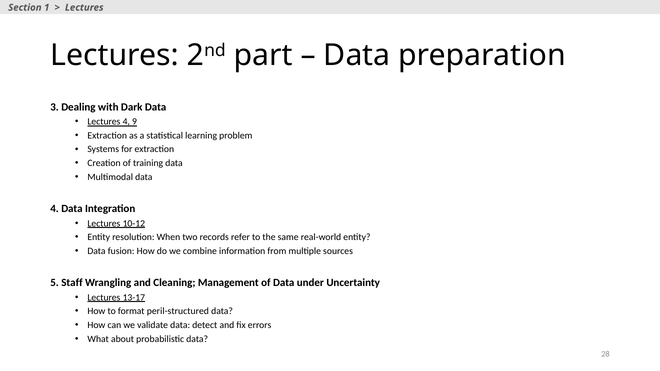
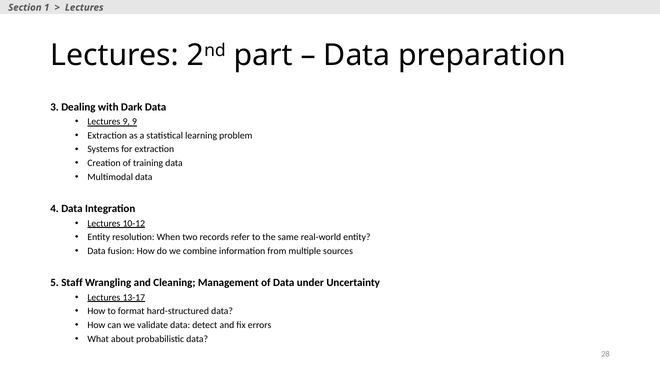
Lectures 4: 4 -> 9 (126, 122)
peril-structured: peril-structured -> hard-structured (178, 311)
